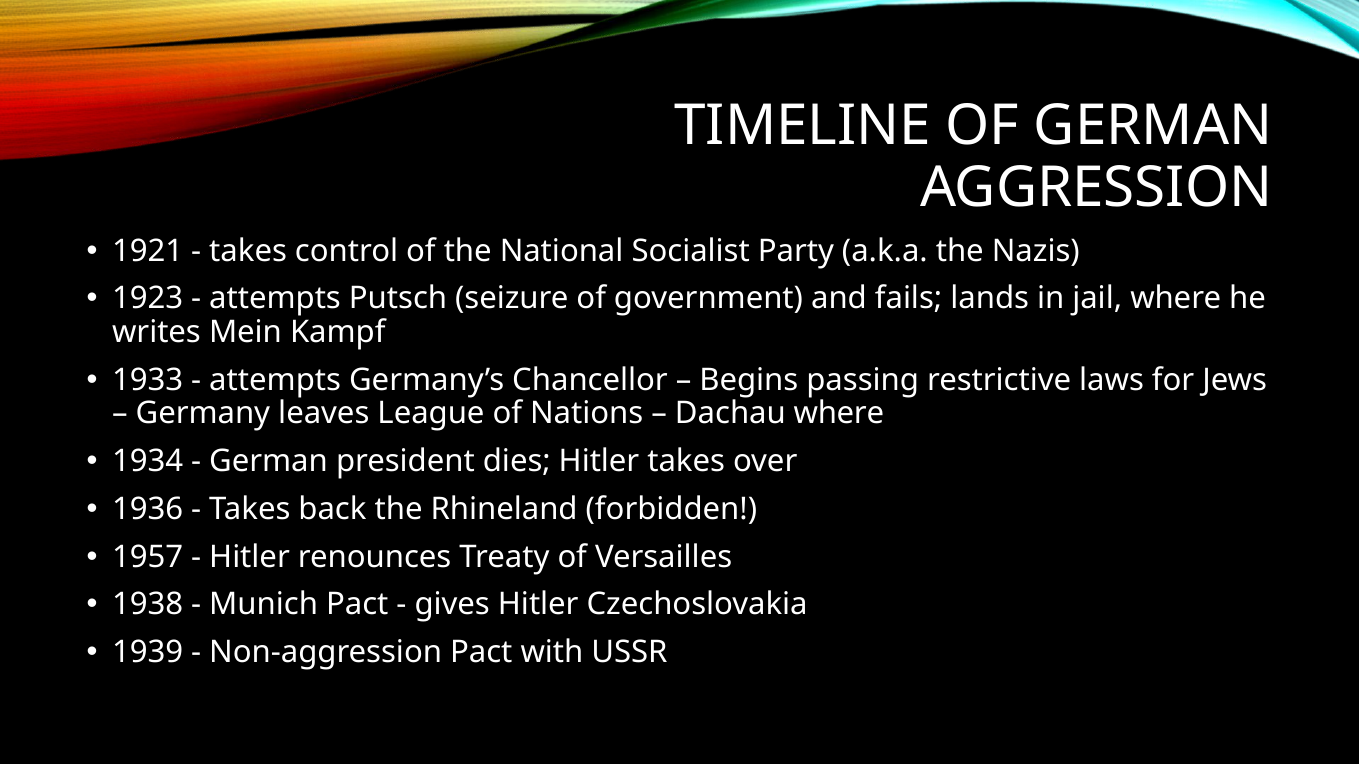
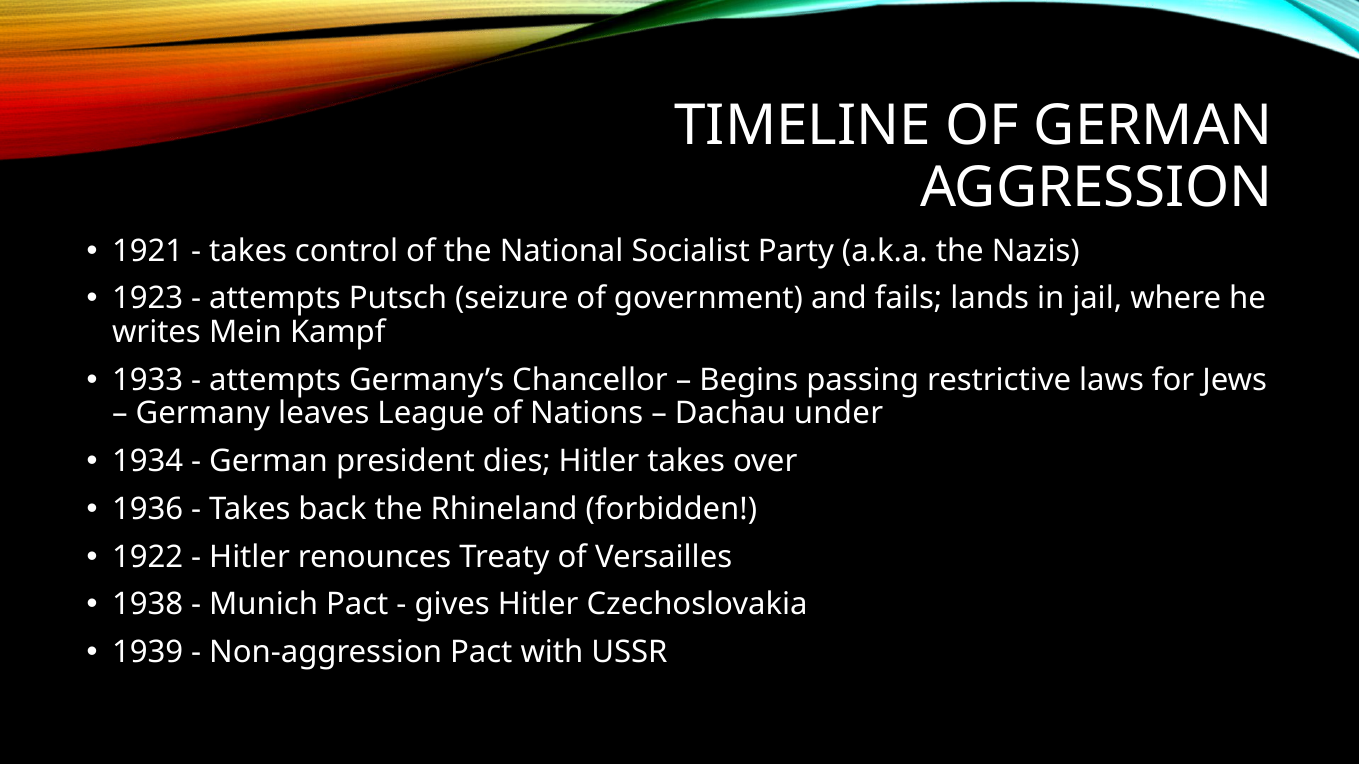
Dachau where: where -> under (839, 414)
1957: 1957 -> 1922 (148, 557)
